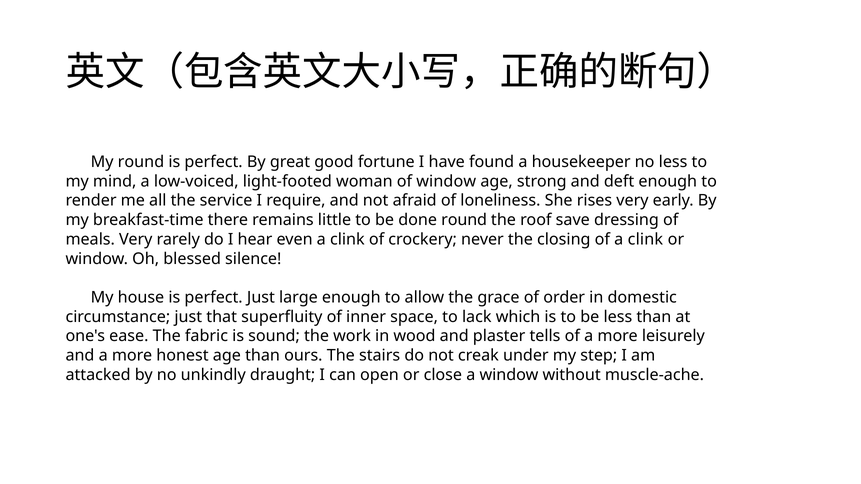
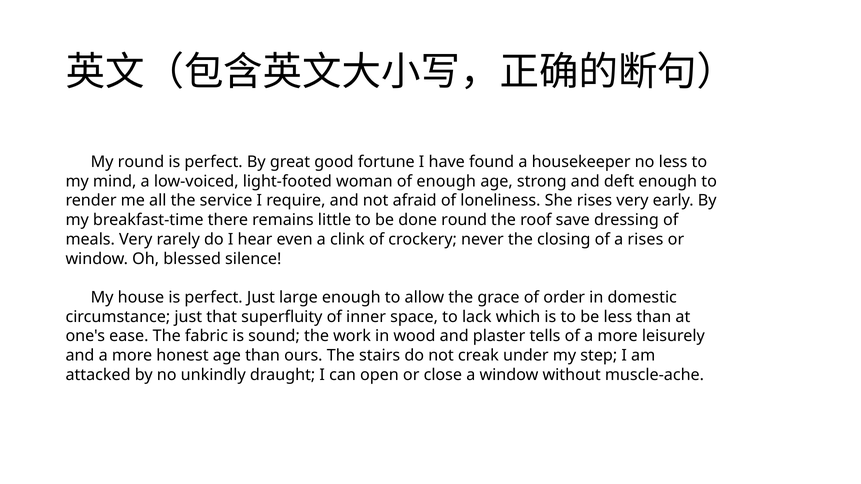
of window: window -> enough (446, 181)
of a clink: clink -> rises (645, 240)
